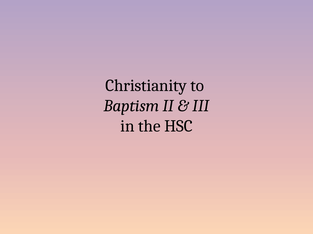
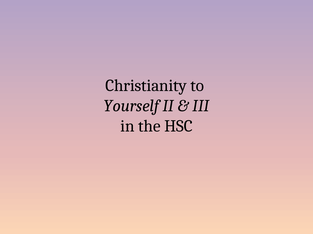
Baptism: Baptism -> Yourself (131, 106)
